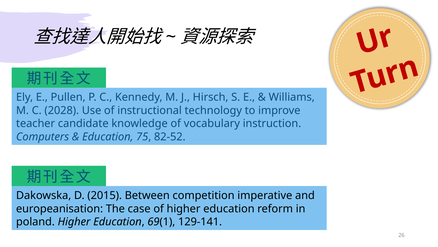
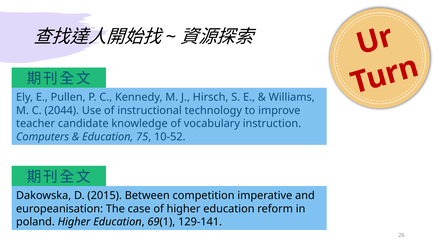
2028: 2028 -> 2044 (62, 110)
82-52: 82-52 -> 10-52 (170, 137)
